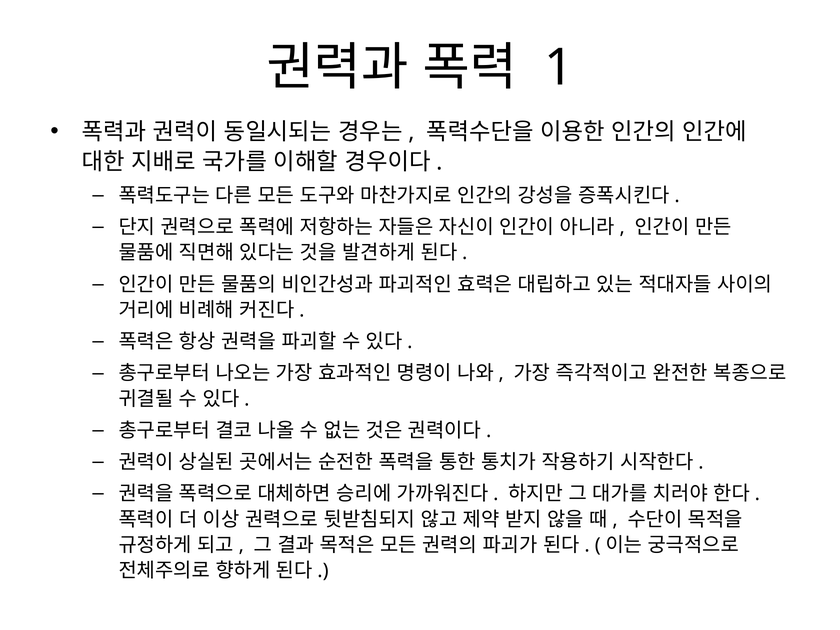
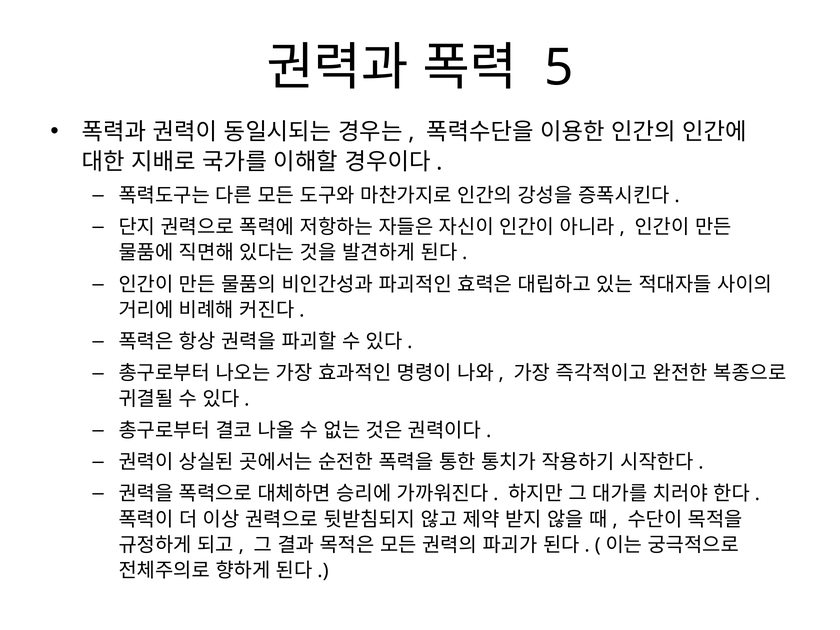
1: 1 -> 5 (559, 68)
